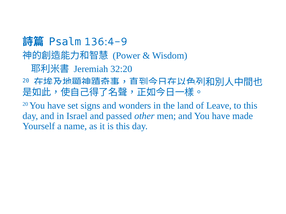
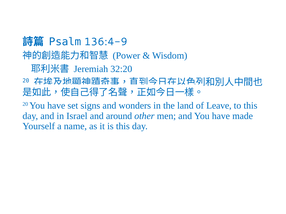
passed: passed -> around (119, 116)
